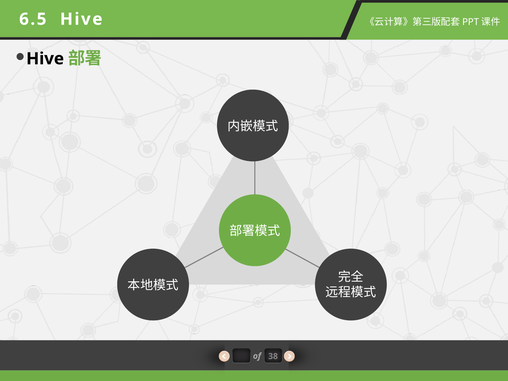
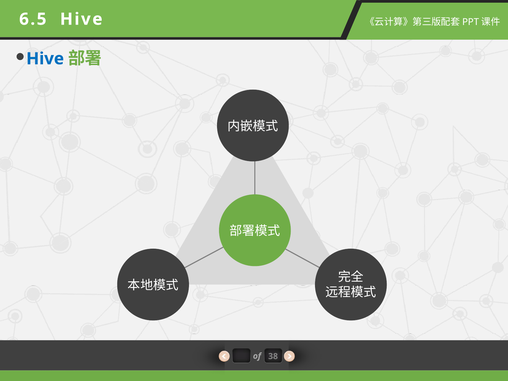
Hive colour: black -> blue (45, 59)
